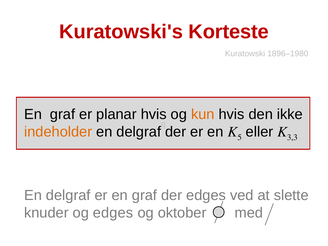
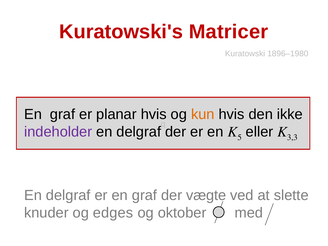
Korteste: Korteste -> Matricer (228, 32)
indeholder colour: orange -> purple (58, 132)
der edges: edges -> vægte (206, 195)
